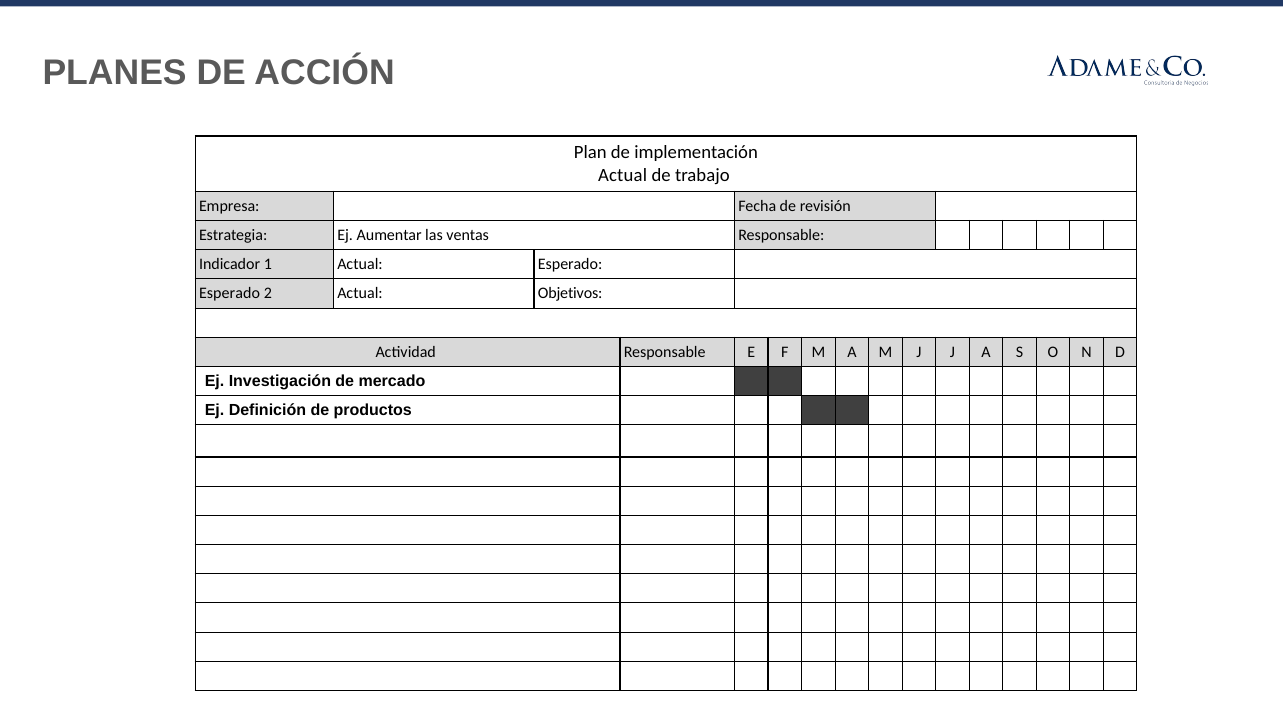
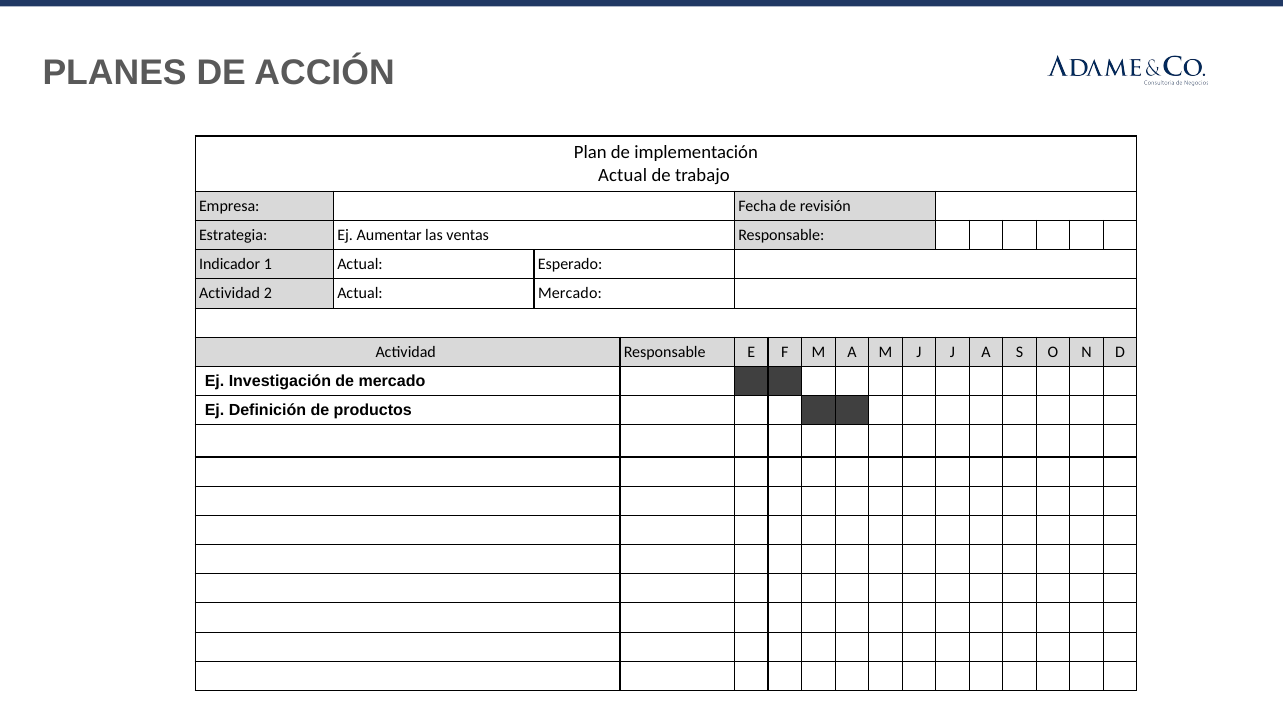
Esperado: Esperado -> Actividad (230, 294)
Actual Objetivos: Objetivos -> Mercado (570, 294)
